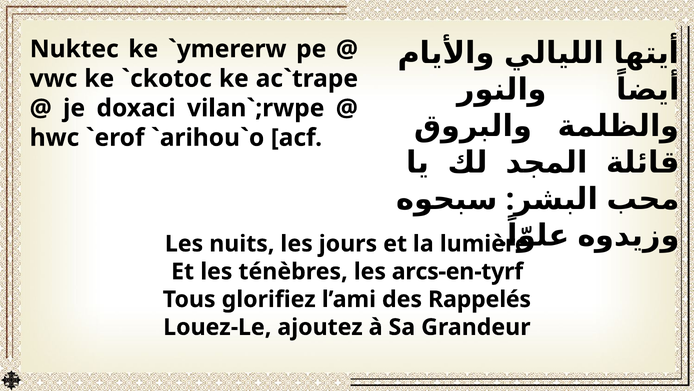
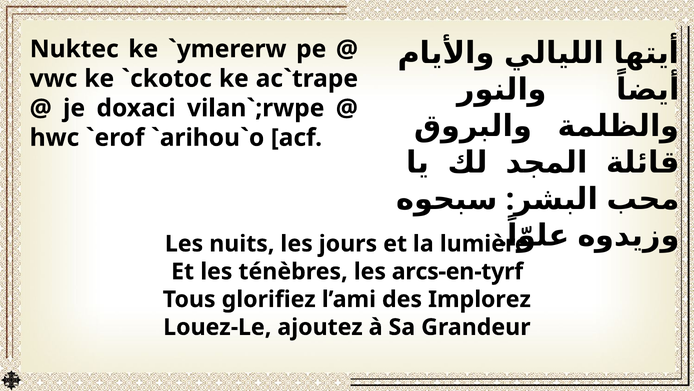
Rappelés: Rappelés -> Implorez (479, 299)
